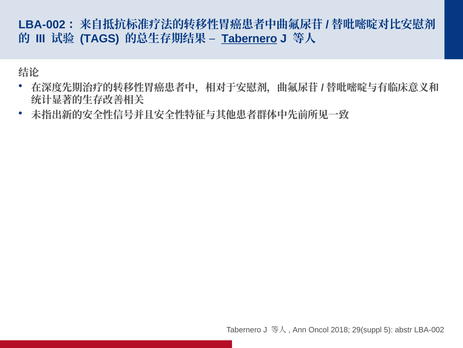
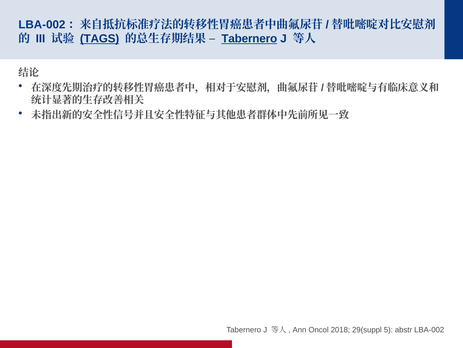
TAGS underline: none -> present (100, 38)
